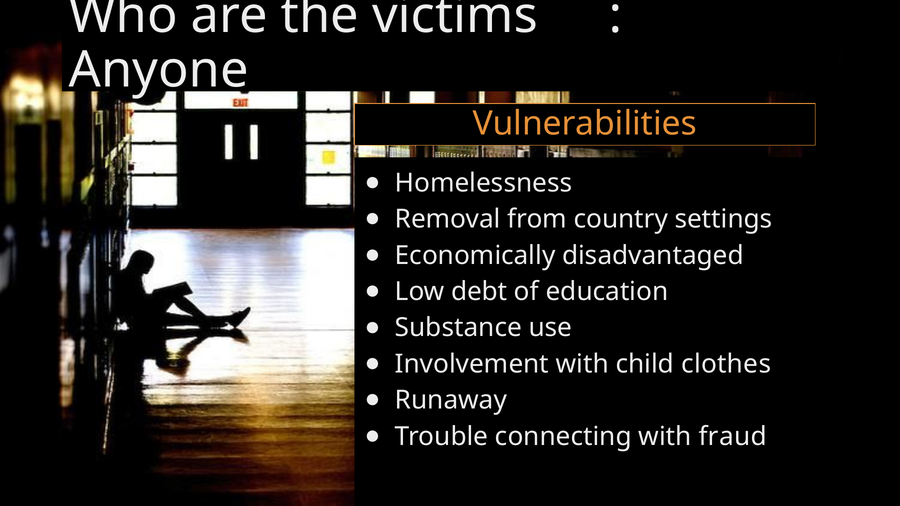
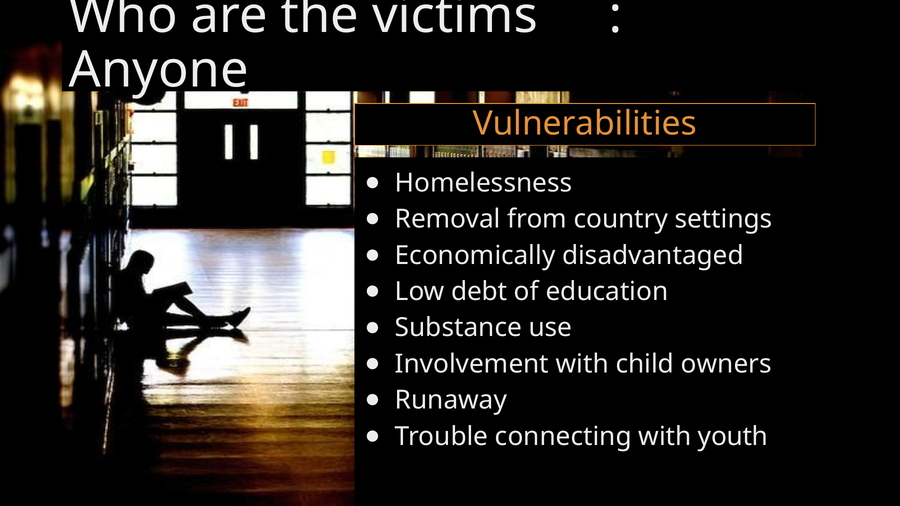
clothes: clothes -> owners (726, 364)
fraud: fraud -> youth (733, 437)
